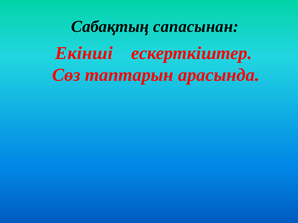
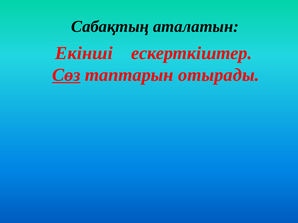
сапасынан: сапасынан -> аталатын (196, 27)
Сөз underline: none -> present (66, 75)
арасында: арасында -> отырады (219, 75)
